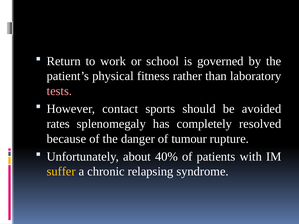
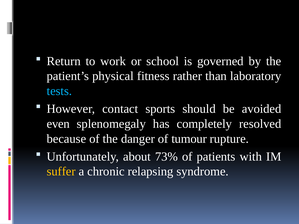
tests colour: pink -> light blue (59, 91)
rates: rates -> even (58, 124)
40%: 40% -> 73% (166, 157)
